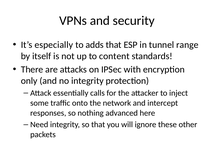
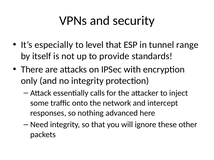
adds: adds -> level (95, 45)
content: content -> provide (114, 56)
